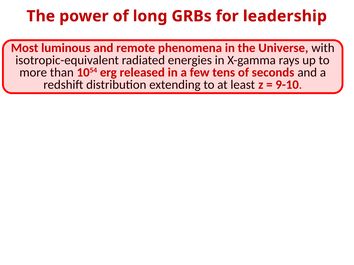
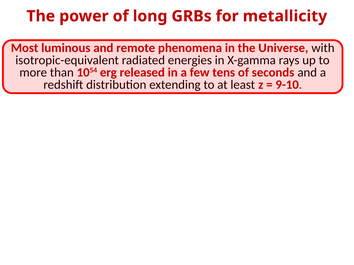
leadership: leadership -> metallicity (285, 16)
